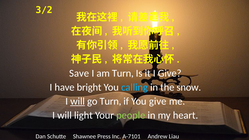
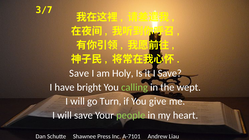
3/2: 3/2 -> 3/7 (44, 10)
am Turn: Turn -> Holy (123, 73)
I Give: Give -> Save (170, 73)
calling colour: light blue -> light green (134, 87)
snow: snow -> wept (189, 87)
will underline: present -> none (78, 101)
will light: light -> save (83, 115)
